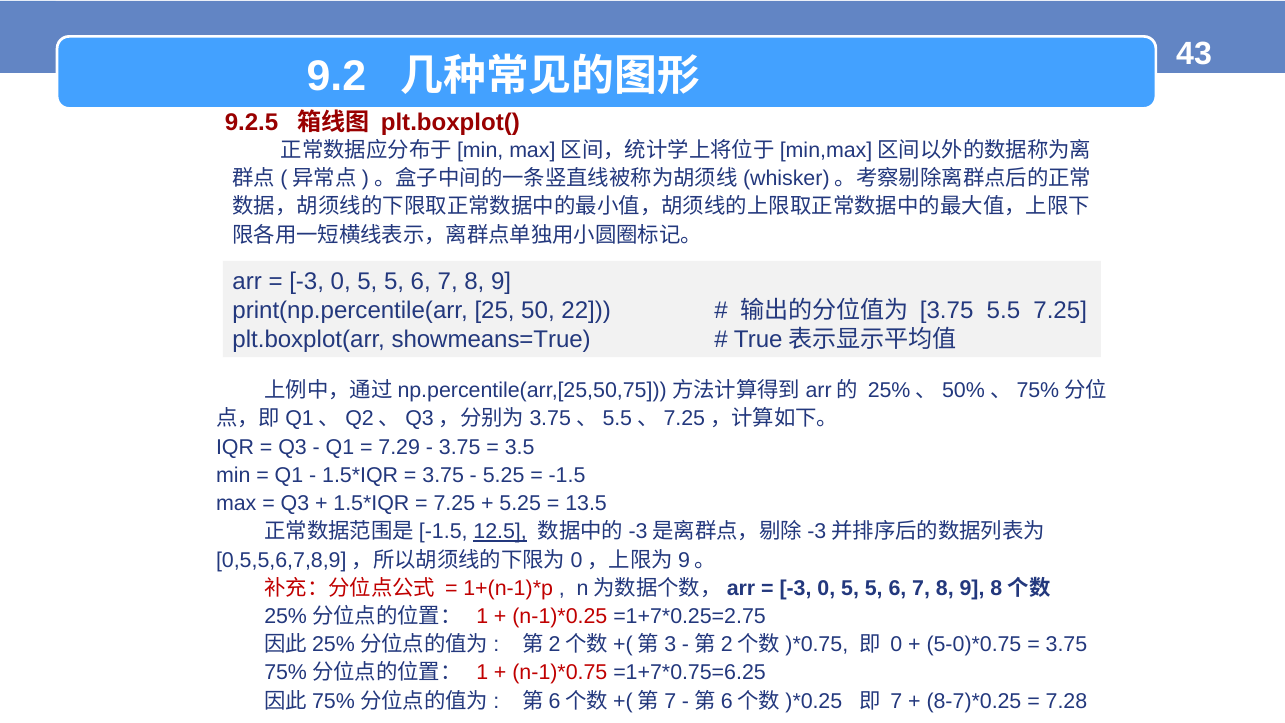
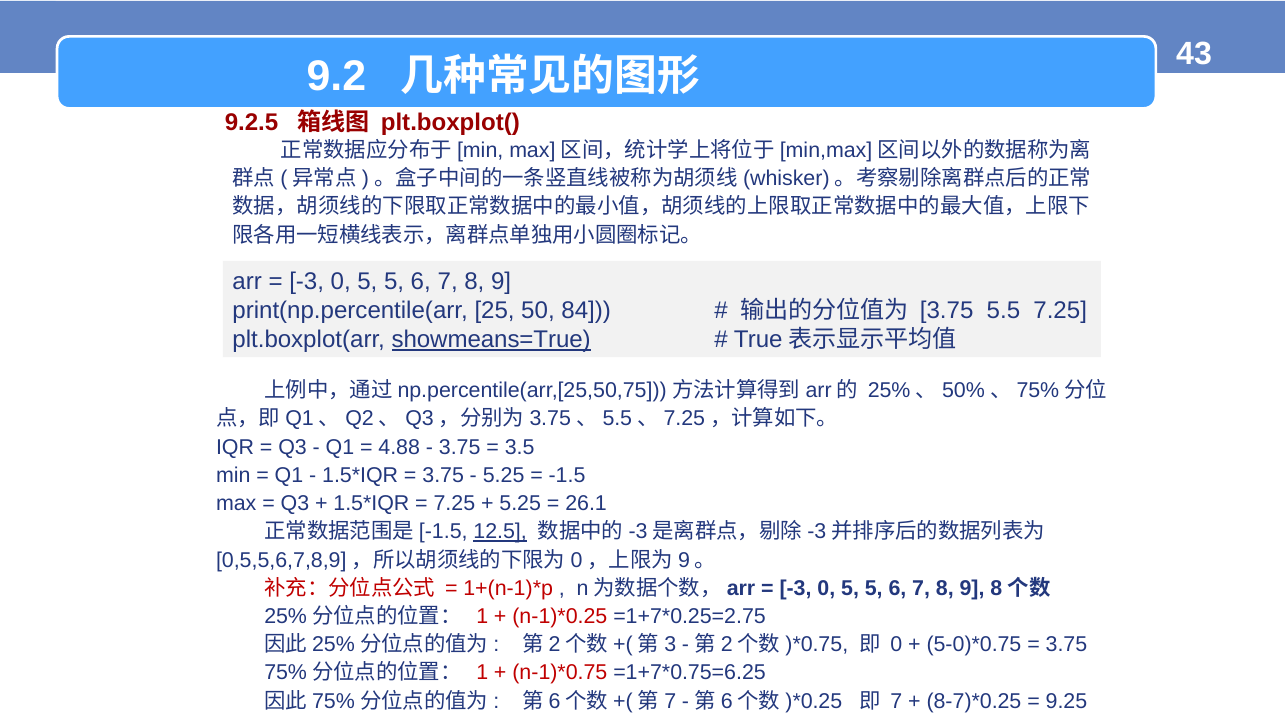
22: 22 -> 84 (586, 311)
showmeans=True underline: none -> present (491, 340)
7.29: 7.29 -> 4.88 (399, 447)
13.5: 13.5 -> 26.1 (586, 503)
7.28: 7.28 -> 9.25 (1066, 701)
